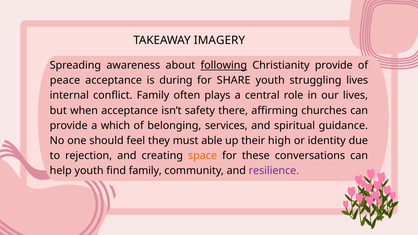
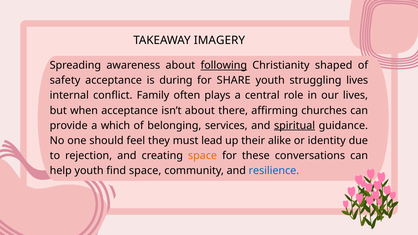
Christianity provide: provide -> shaped (334, 65)
peace: peace -> safety (65, 80)
isn’t safety: safety -> about (200, 111)
spiritual underline: none -> present (295, 126)
able: able -> lead (212, 141)
high: high -> alike (280, 141)
find family: family -> space (145, 171)
resilience colour: purple -> blue (274, 171)
